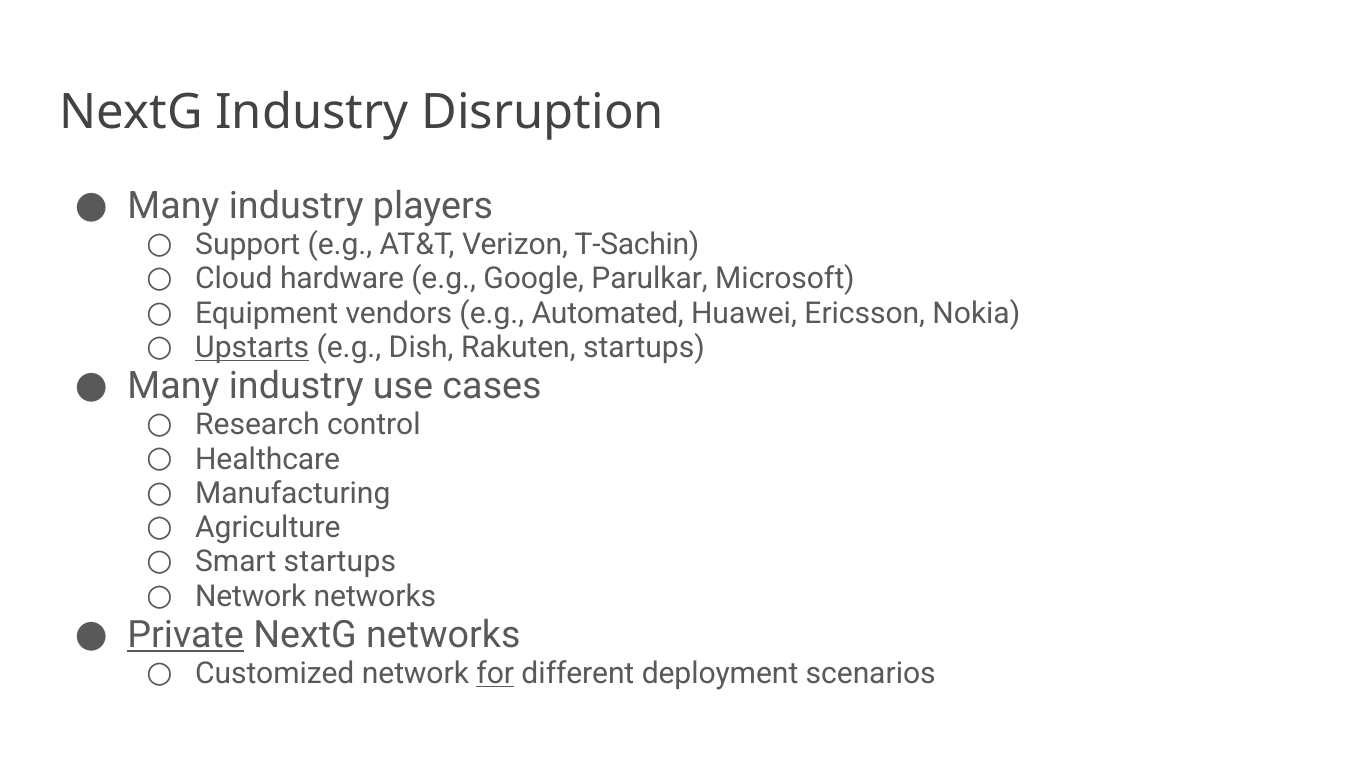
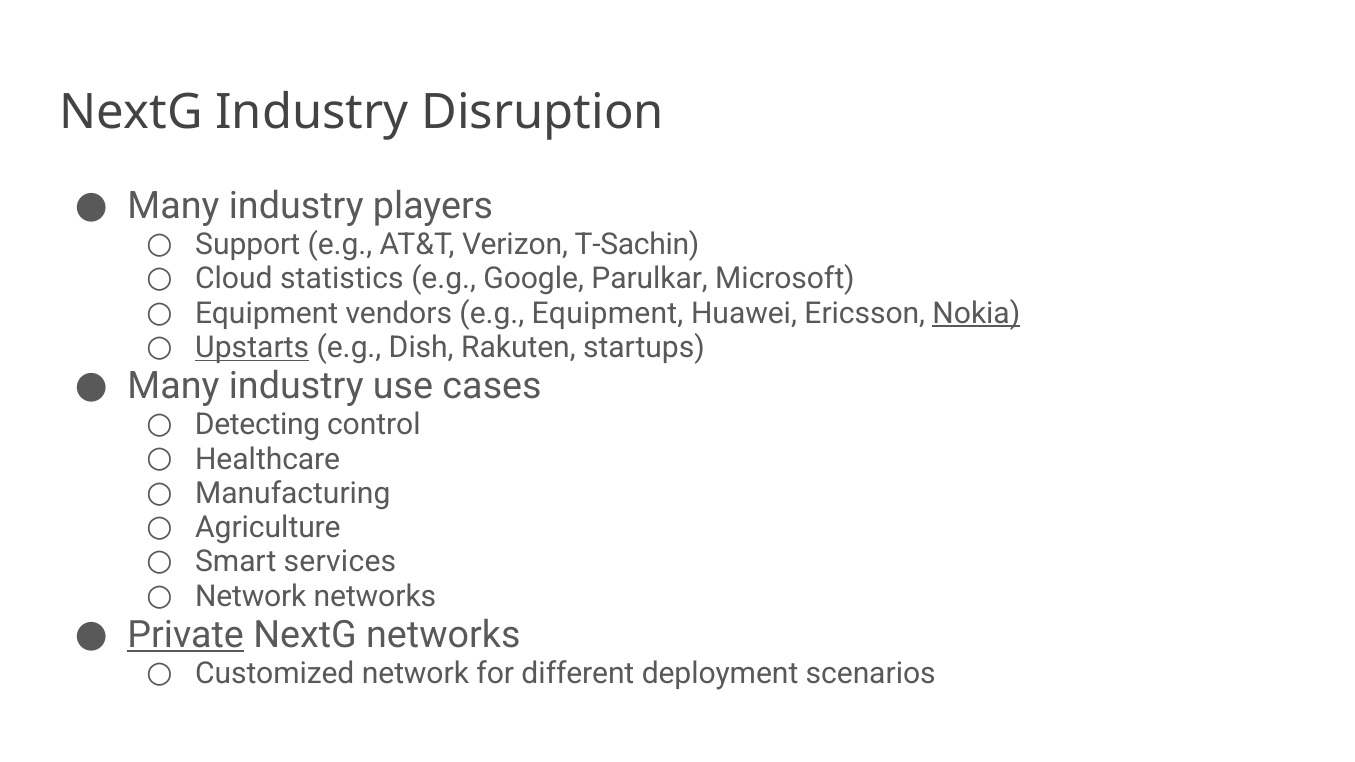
hardware: hardware -> statistics (342, 279)
e.g Automated: Automated -> Equipment (607, 313)
Nokia underline: none -> present (976, 313)
Research: Research -> Detecting (258, 425)
Smart startups: startups -> services (340, 562)
for underline: present -> none (495, 674)
